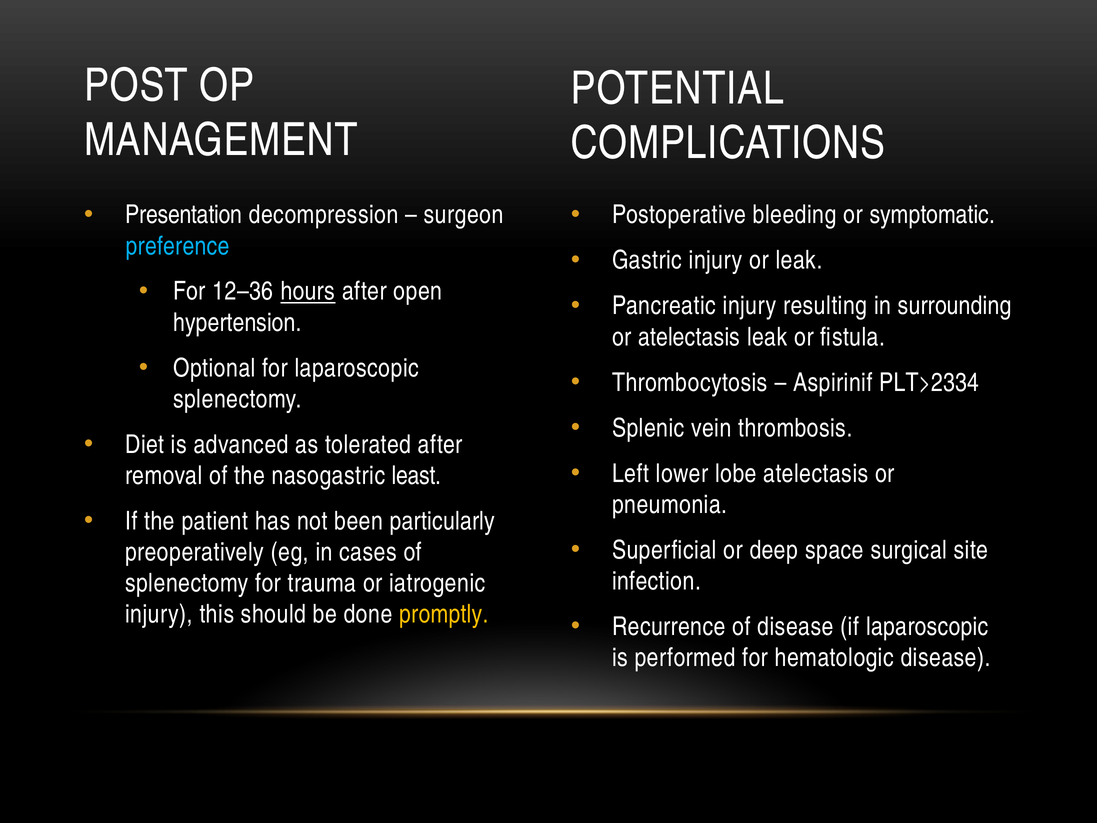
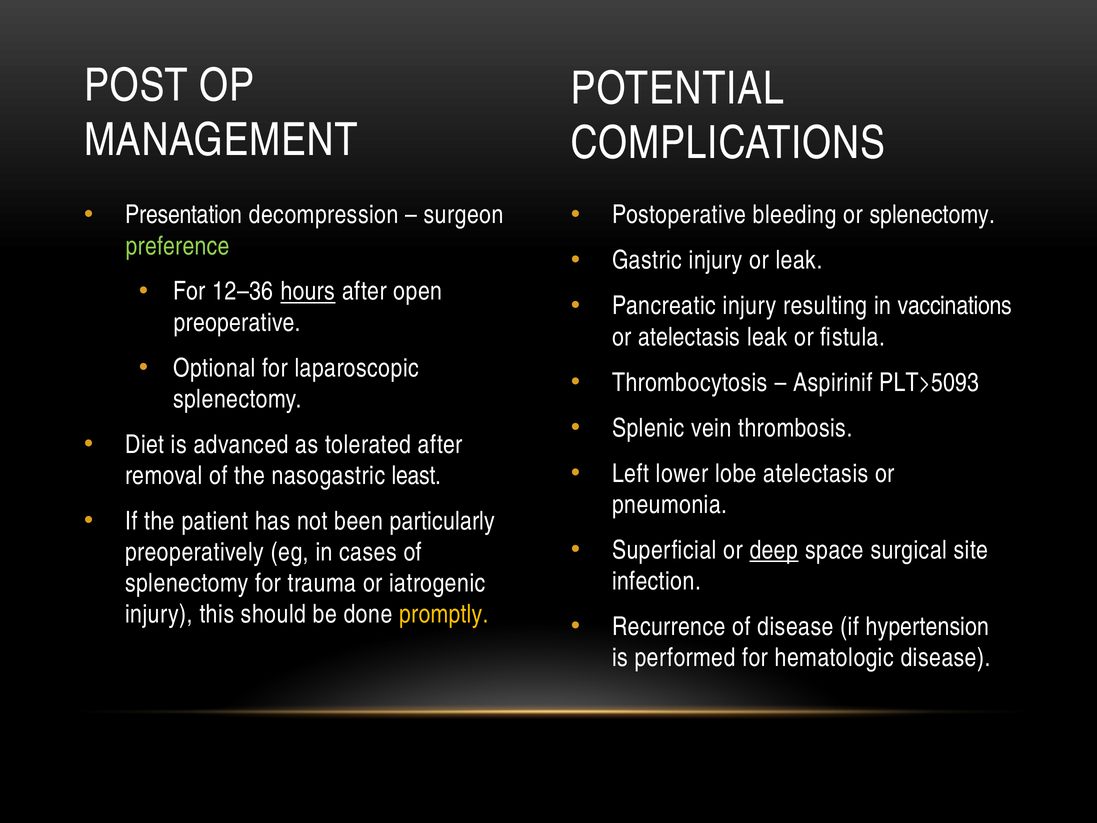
or symptomatic: symptomatic -> splenectomy (932, 215)
preference colour: light blue -> light green (178, 246)
surrounding: surrounding -> vaccinations (955, 306)
hypertension: hypertension -> preoperative (237, 322)
PLT>2334: PLT>2334 -> PLT>5093 (929, 382)
deep underline: none -> present (774, 550)
if laparoscopic: laparoscopic -> hypertension (927, 627)
